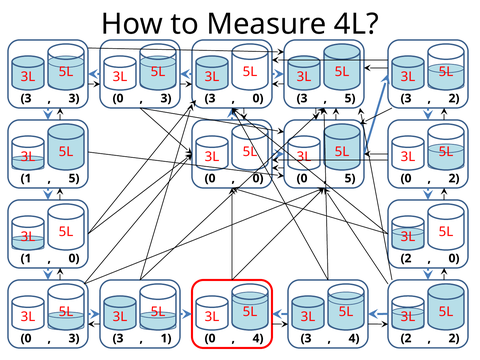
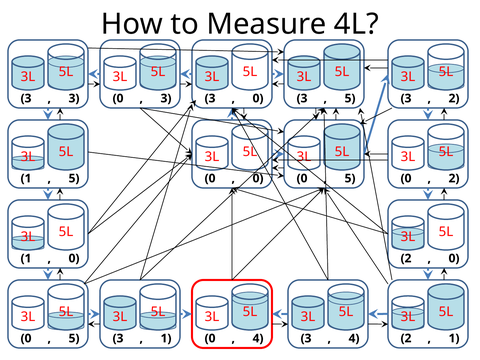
2: 2 -> 1 (454, 338)
3: 3 -> 5 (74, 338)
